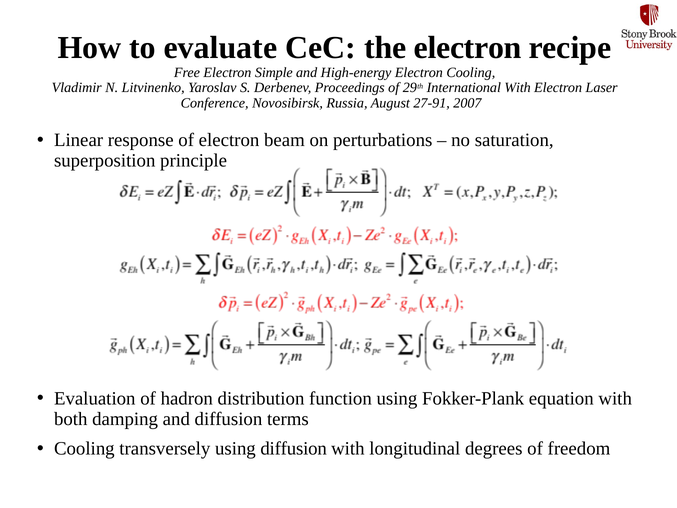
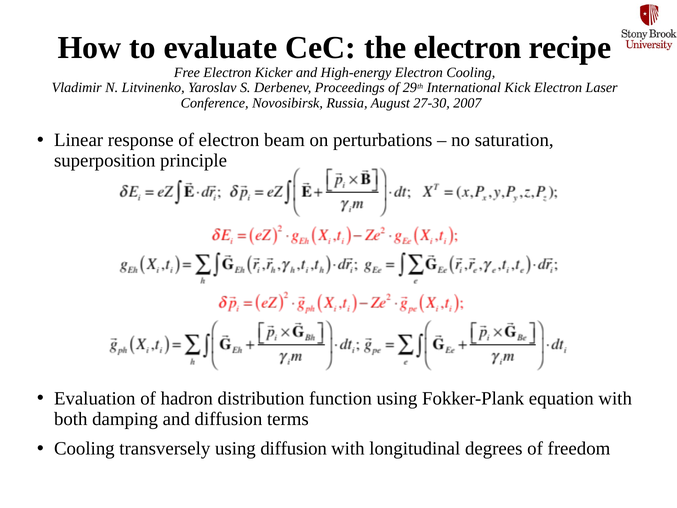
Simple: Simple -> Kicker (274, 72)
International With: With -> Kick (518, 88)
27-91: 27-91 -> 27-30 (432, 103)
